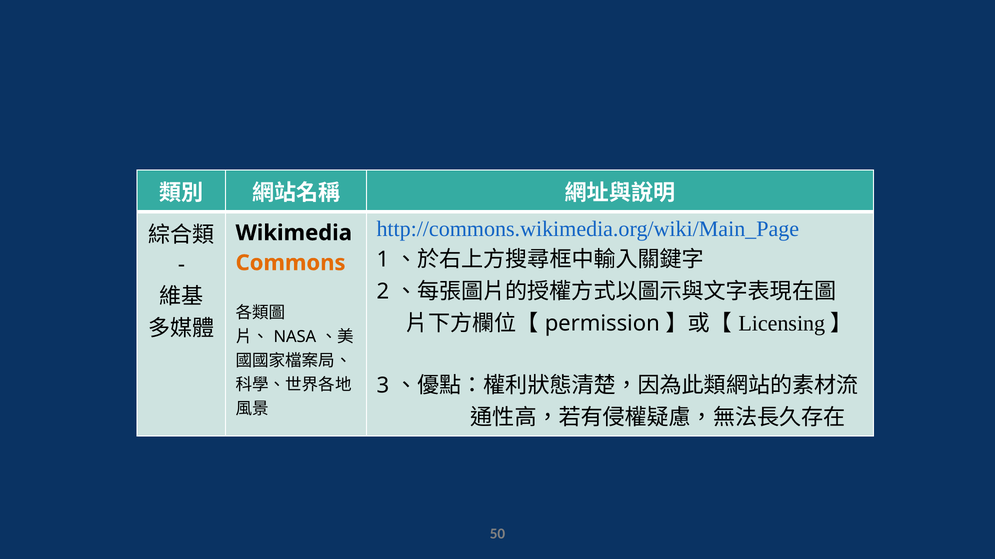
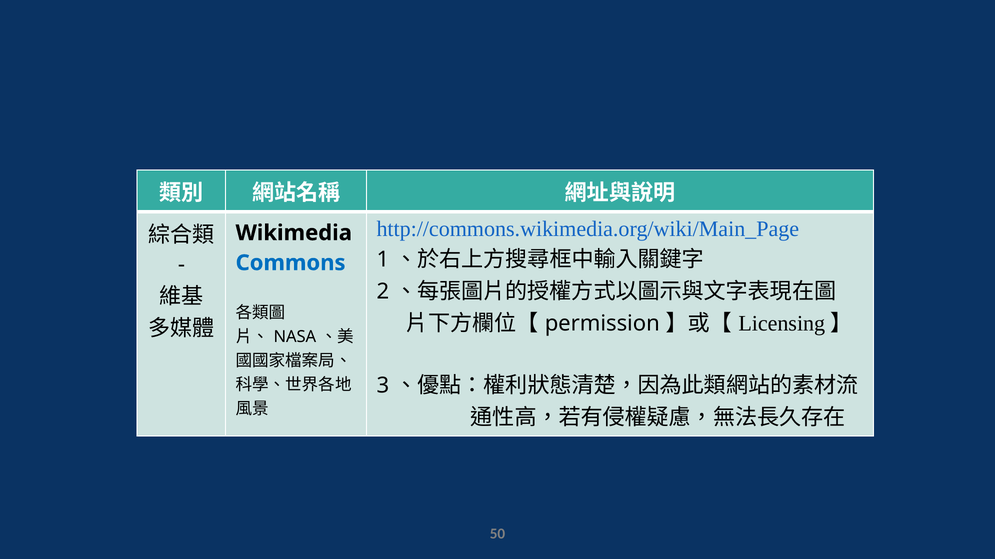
Commons colour: orange -> blue (291, 263)
